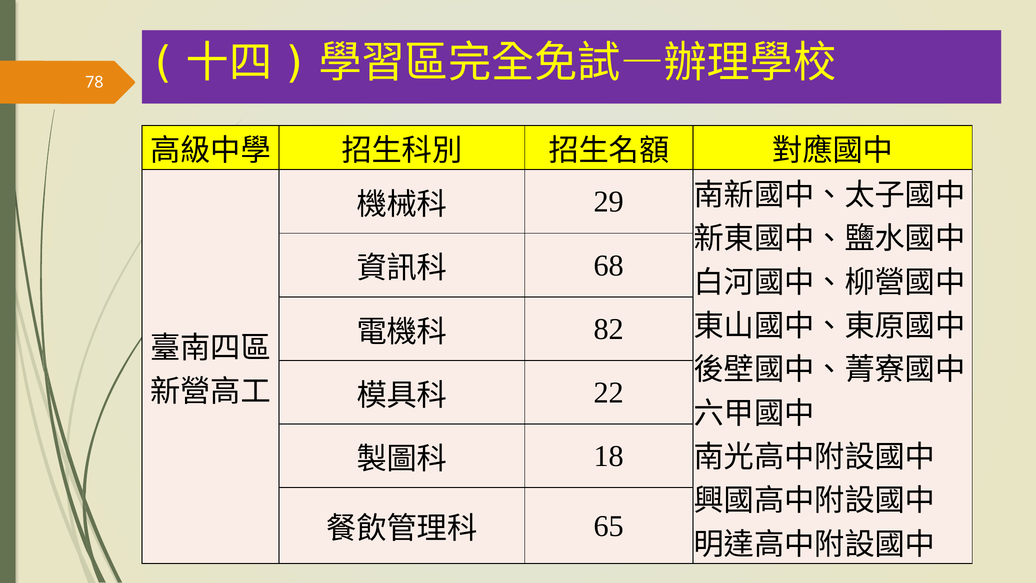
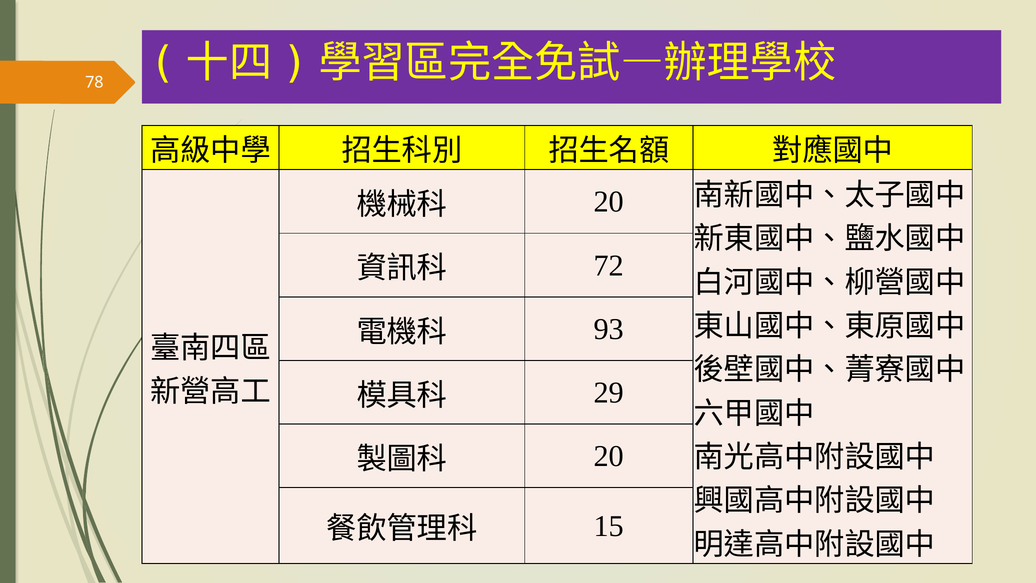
29: 29 -> 20 (609, 202)
68: 68 -> 72 (609, 265)
82: 82 -> 93 (609, 329)
22: 22 -> 29 (609, 393)
18: 18 -> 20 (609, 456)
65: 65 -> 15 (609, 526)
